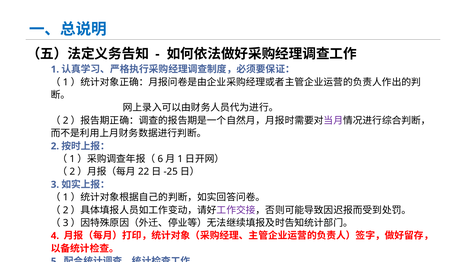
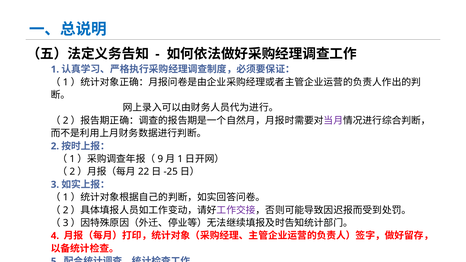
6: 6 -> 9 (160, 159)
